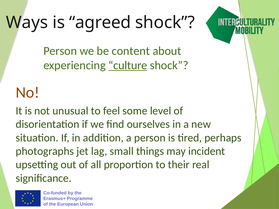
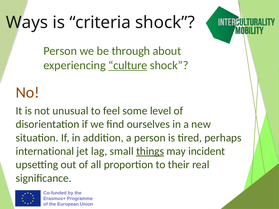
agreed: agreed -> criteria (100, 23)
content: content -> through (131, 51)
photographs: photographs -> international (45, 151)
things underline: none -> present (150, 151)
